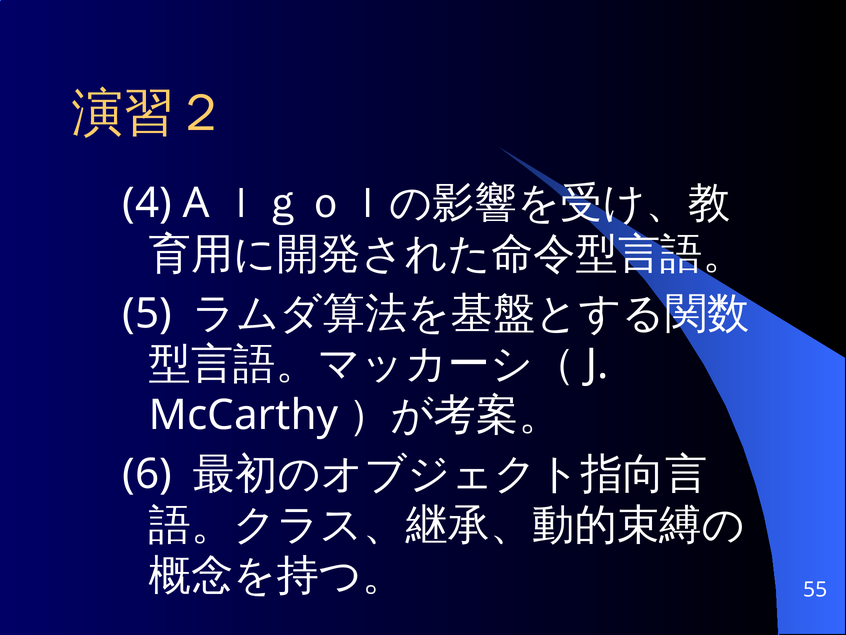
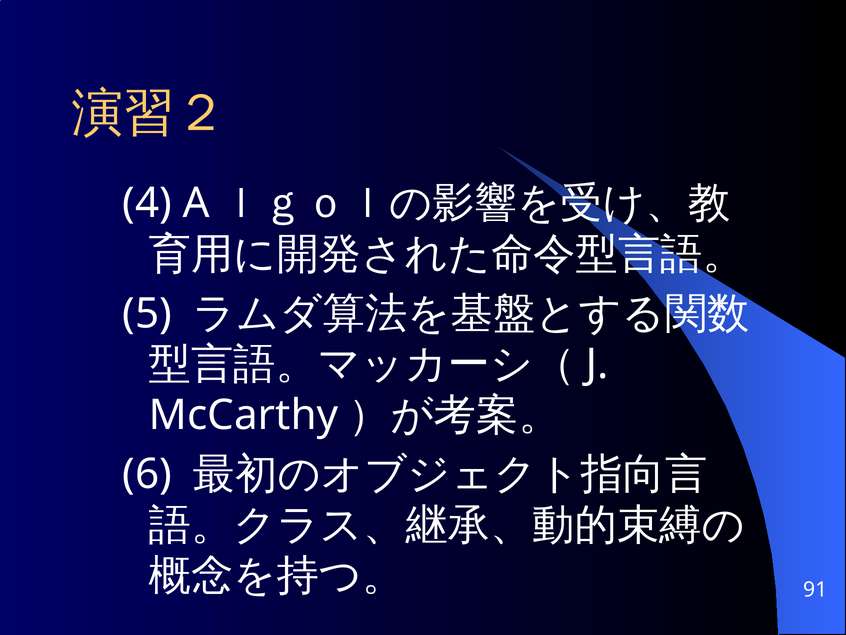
55: 55 -> 91 (815, 589)
